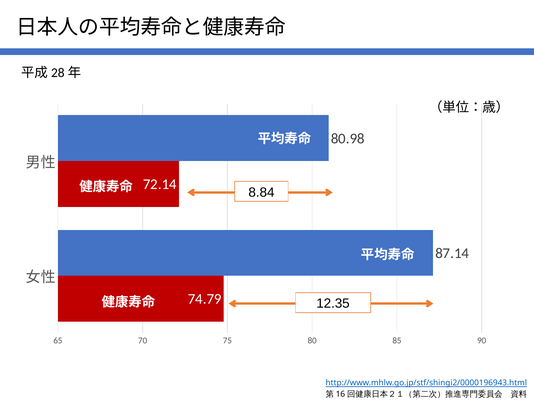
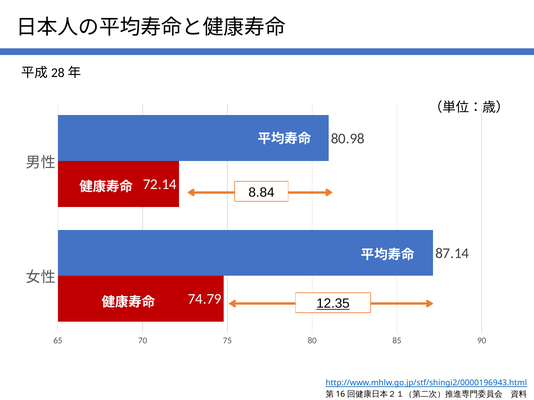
12.35 underline: none -> present (333, 304)
